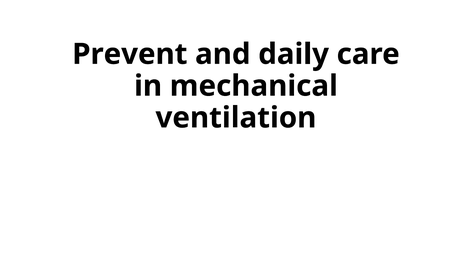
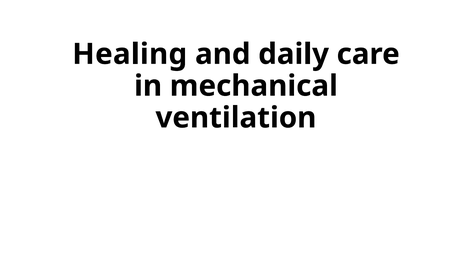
Prevent: Prevent -> Healing (130, 54)
